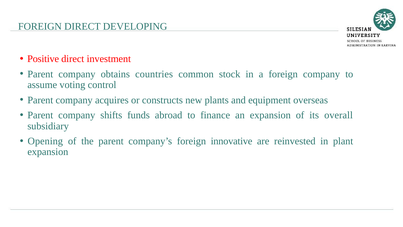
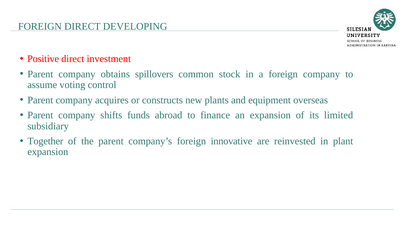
countries: countries -> spillovers (154, 74)
overall: overall -> limited (339, 115)
Opening: Opening -> Together (45, 141)
